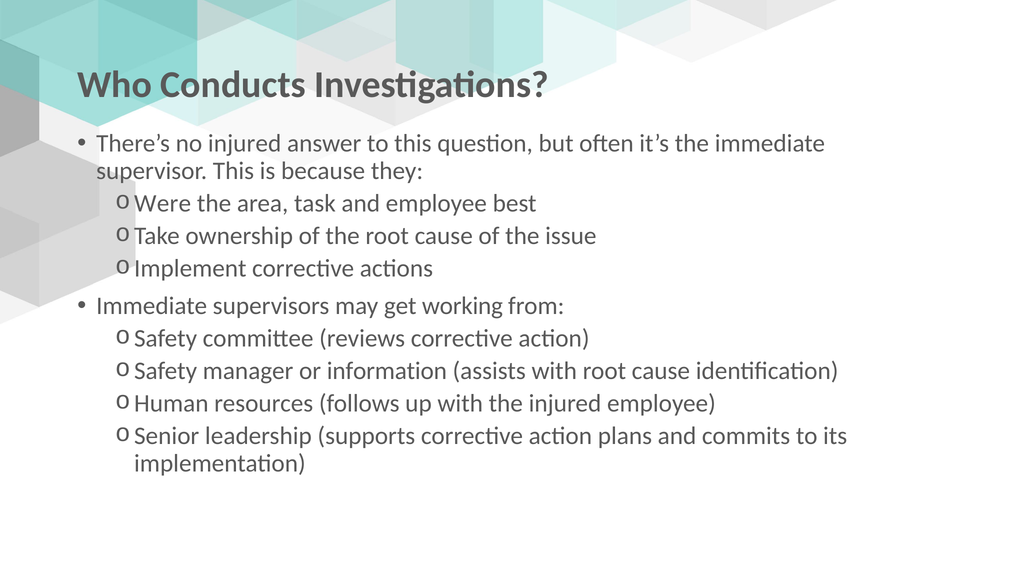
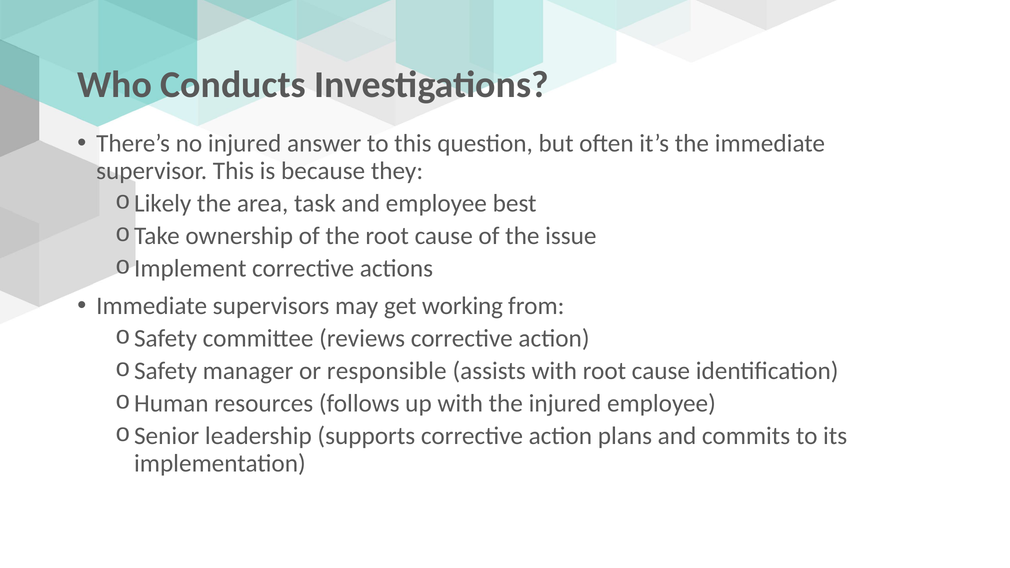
Were: Were -> Likely (163, 203)
information: information -> responsible (387, 371)
